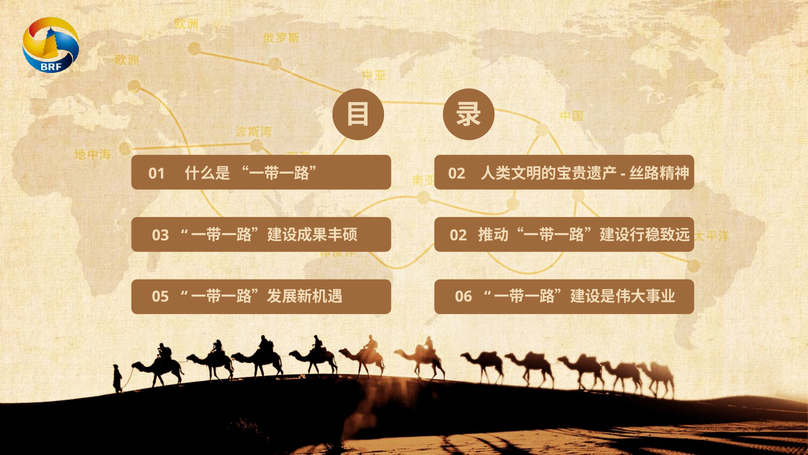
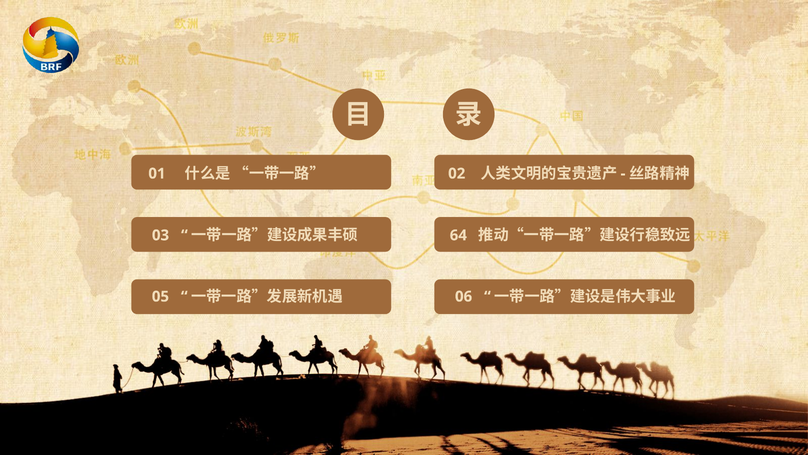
02: 02 -> 64 (458, 235)
